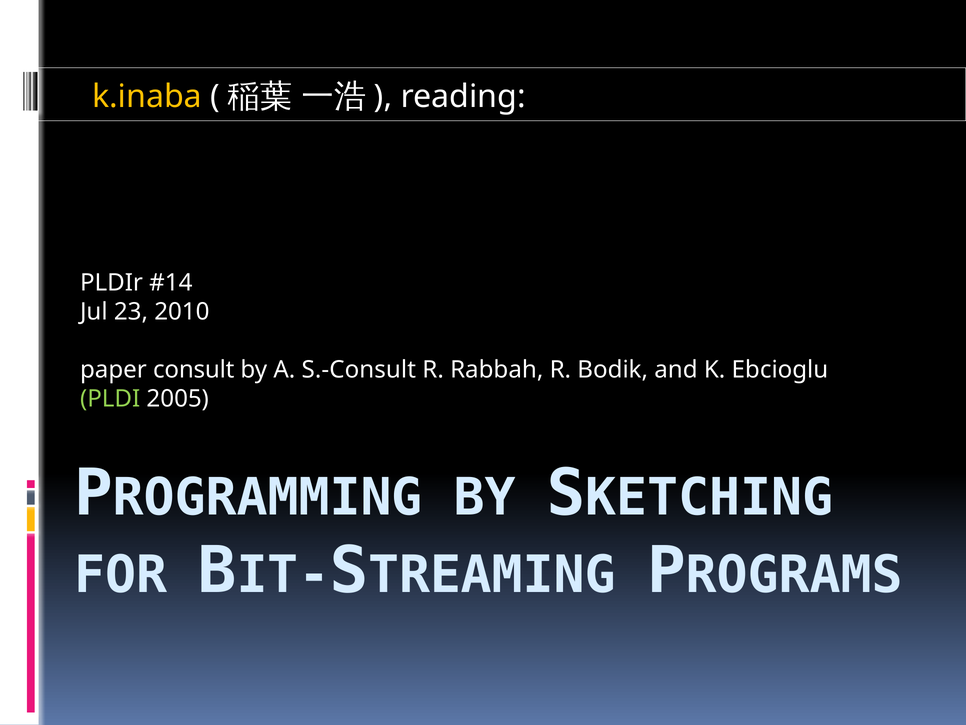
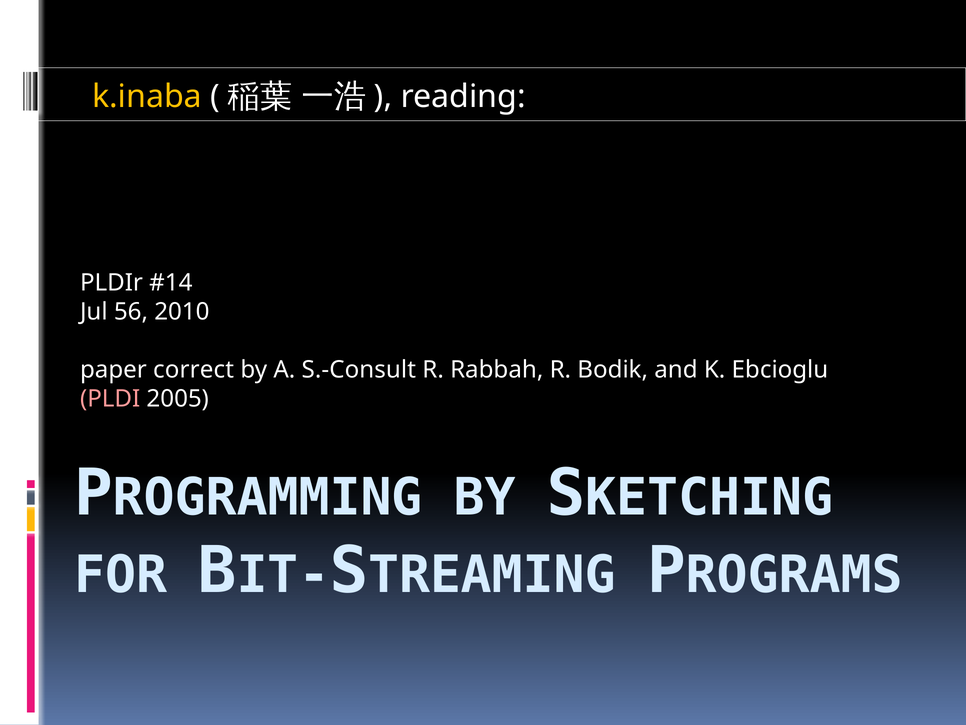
23: 23 -> 56 (131, 311)
consult: consult -> correct (194, 369)
PLDI colour: light green -> pink (110, 398)
